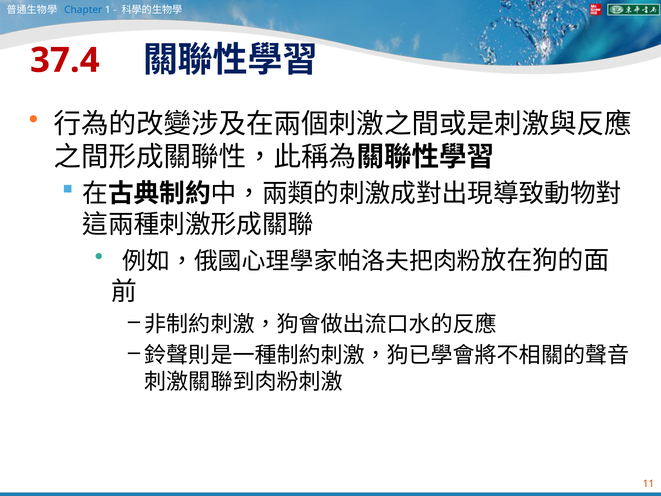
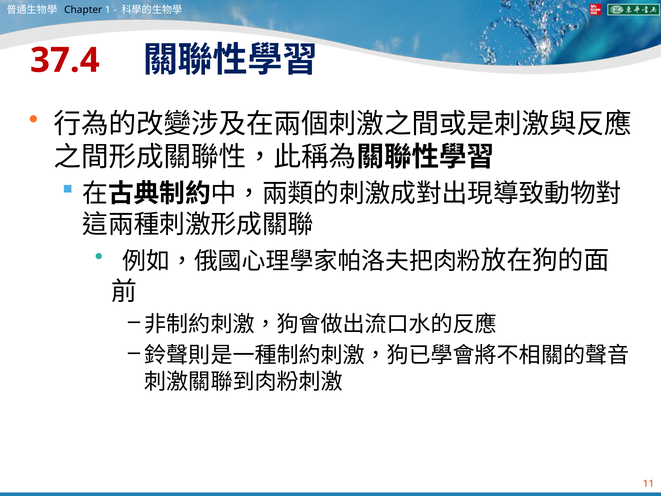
Chapter colour: blue -> black (83, 10)
